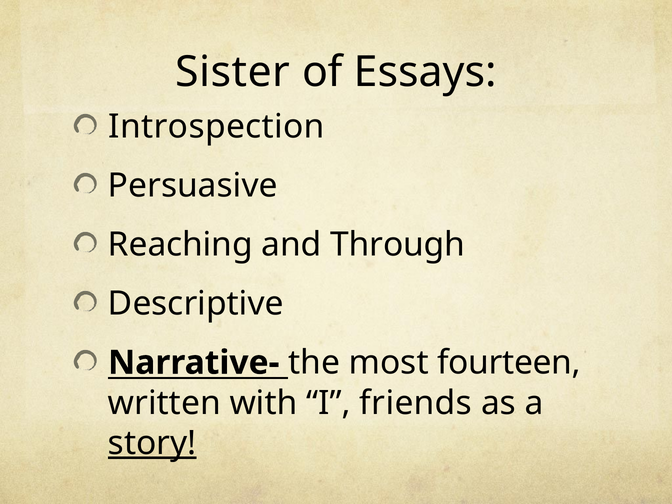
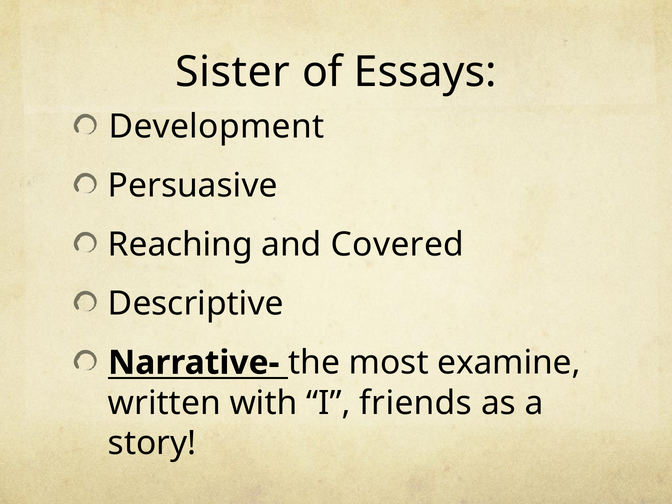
Introspection: Introspection -> Development (217, 127)
Through: Through -> Covered (397, 245)
fourteen: fourteen -> examine (509, 363)
story underline: present -> none (152, 443)
